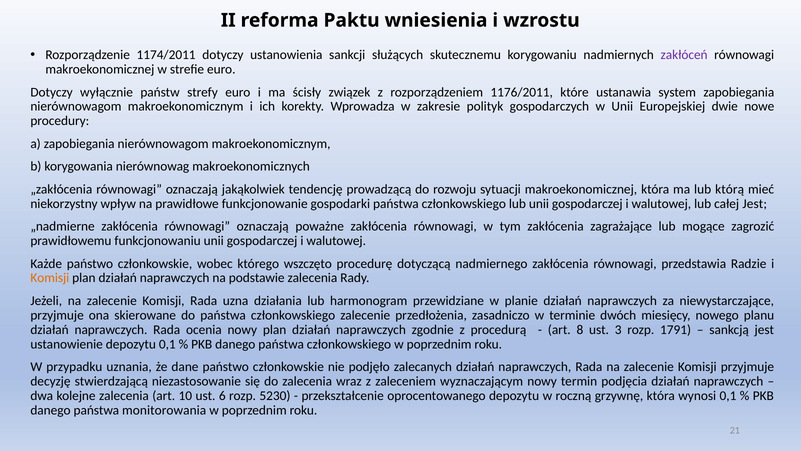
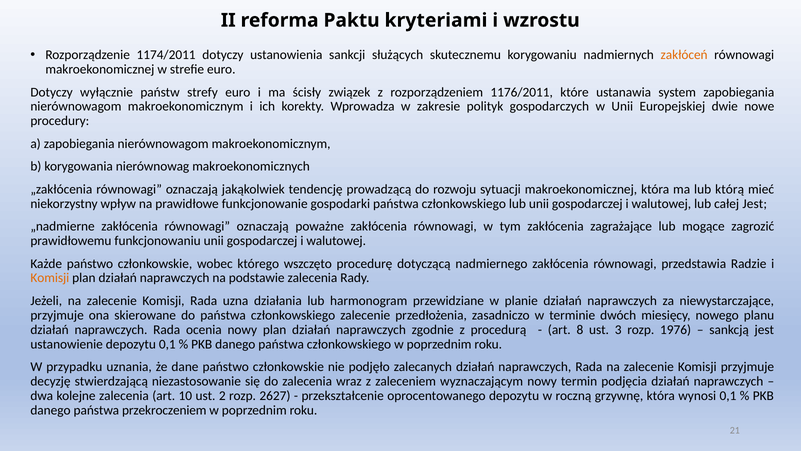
wniesienia: wniesienia -> kryteriami (436, 20)
zakłóceń colour: purple -> orange (684, 55)
1791: 1791 -> 1976 (676, 329)
6: 6 -> 2 (222, 395)
5230: 5230 -> 2627 (275, 395)
monitorowania: monitorowania -> przekroczeniem (164, 410)
